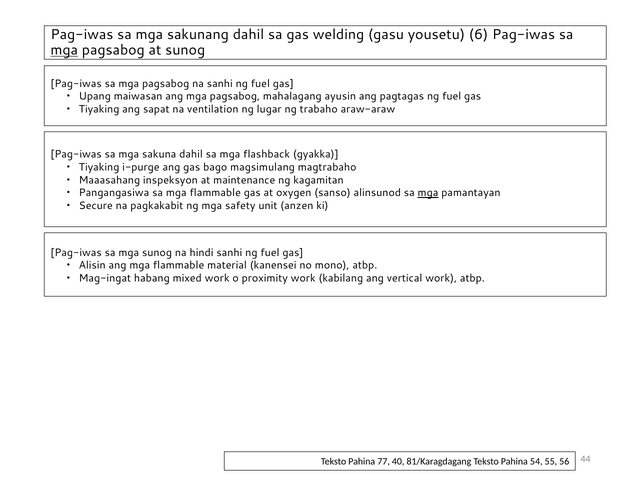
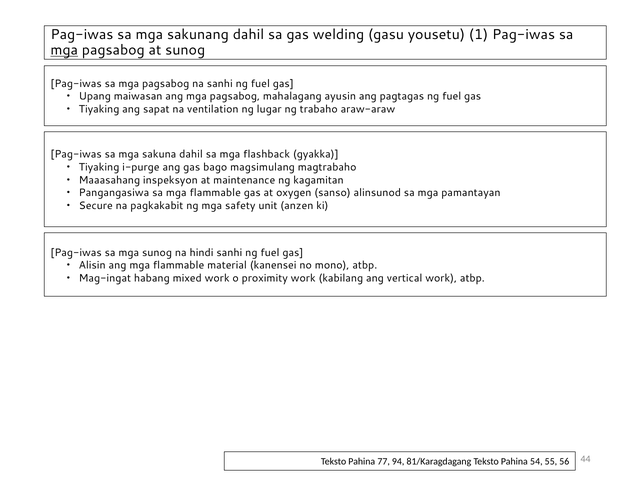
6: 6 -> 1 (479, 35)
mga underline: present -> none (428, 193)
40: 40 -> 94 (398, 461)
